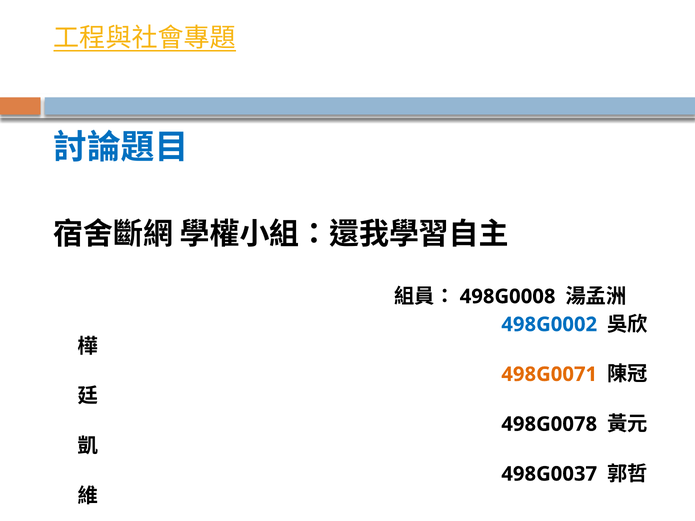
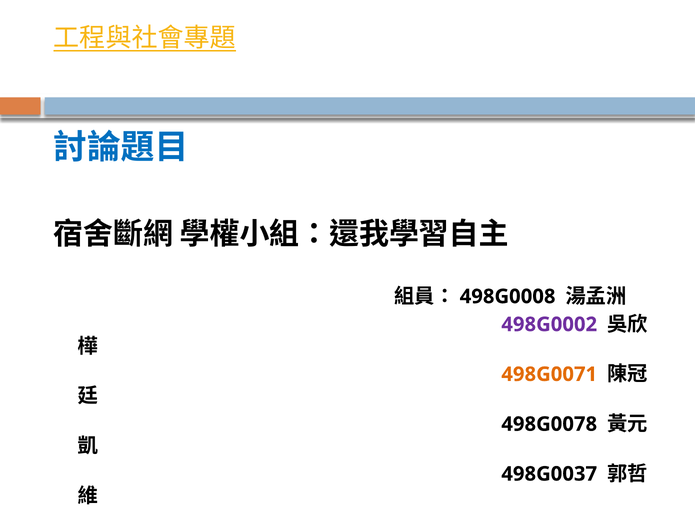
498G0002 colour: blue -> purple (549, 325)
